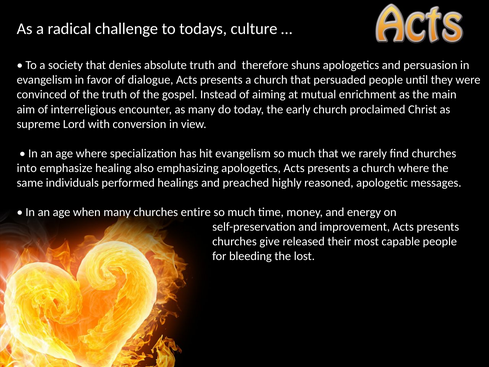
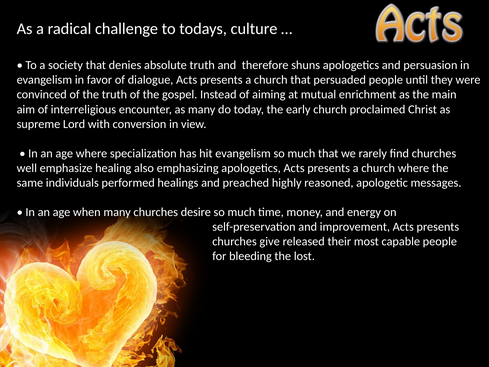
into: into -> well (27, 168)
entire: entire -> desire (196, 212)
